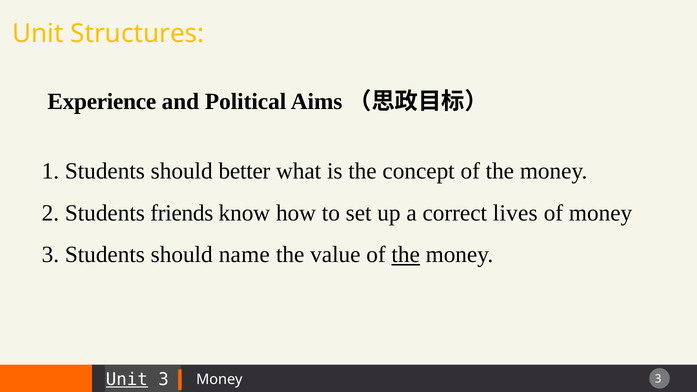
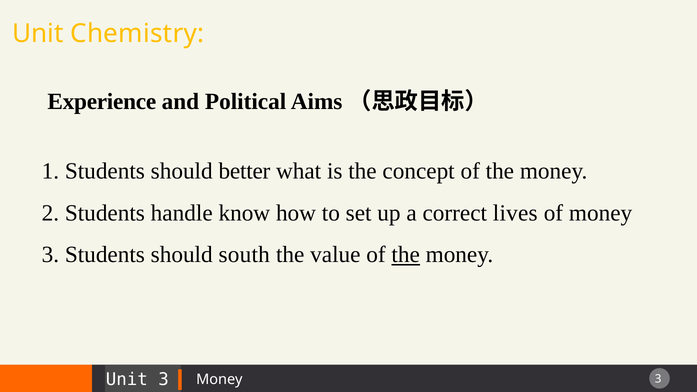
Structures: Structures -> Chemistry (137, 34)
friends: friends -> handle (182, 213)
name: name -> south (244, 255)
Unit underline: present -> none (127, 380)
